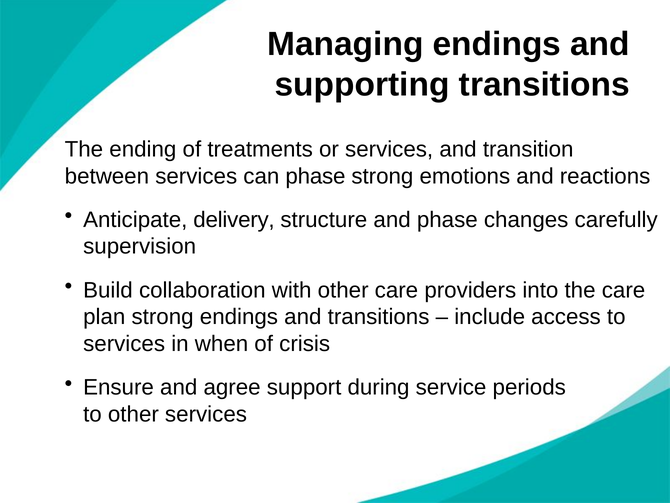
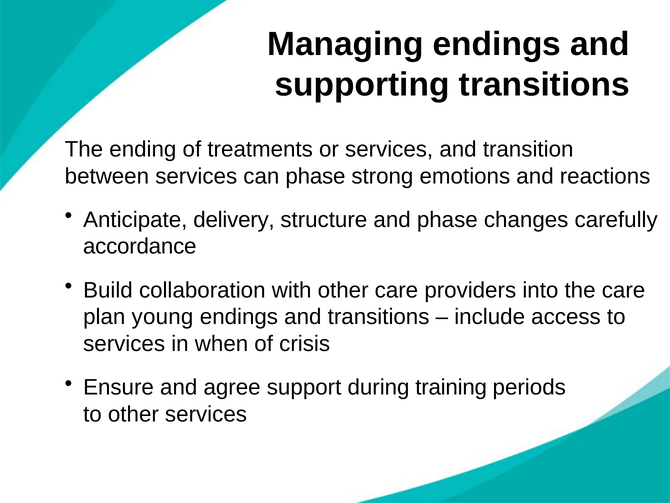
supervision: supervision -> accordance (140, 246)
plan strong: strong -> young (162, 317)
service: service -> training (451, 387)
